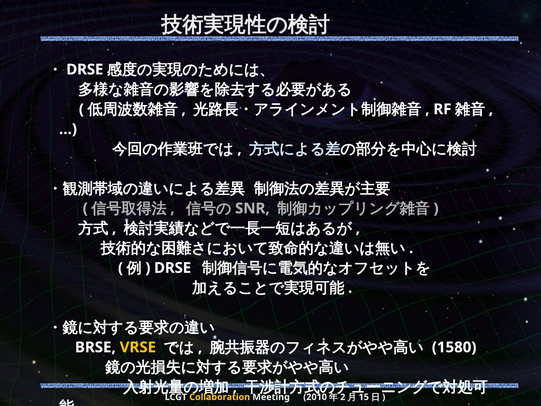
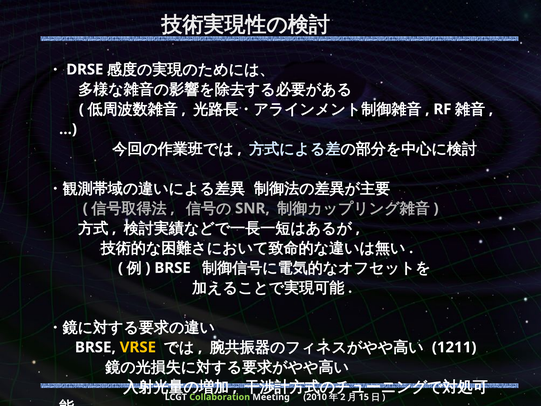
DRSE: DRSE -> BRSE (173, 268)
1580: 1580 -> 1211 (454, 347)
Collaboration colour: yellow -> light green (220, 397)
